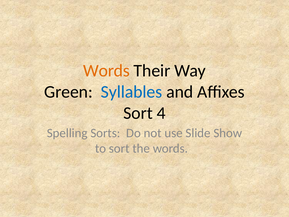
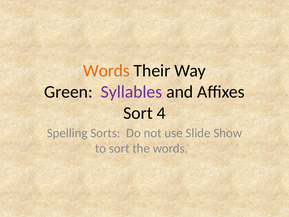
Syllables colour: blue -> purple (132, 92)
